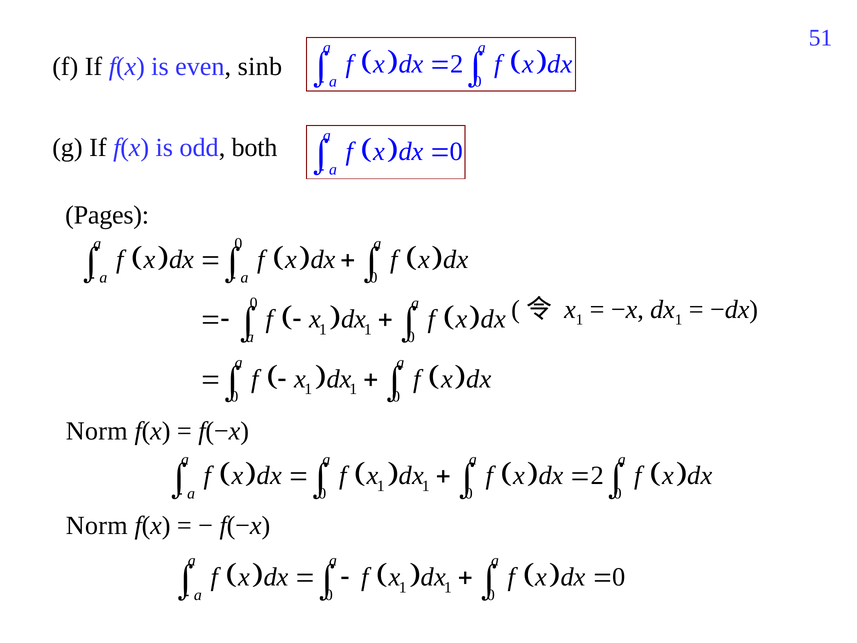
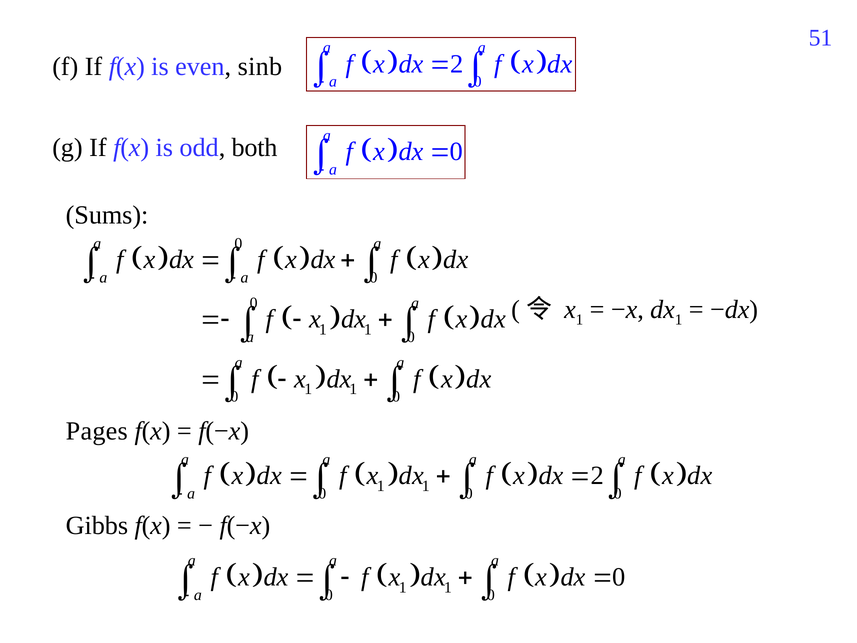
Pages: Pages -> Sums (107, 215)
Norm: Norm -> Pages (97, 431)
Norm: Norm -> Gibbs (97, 525)
